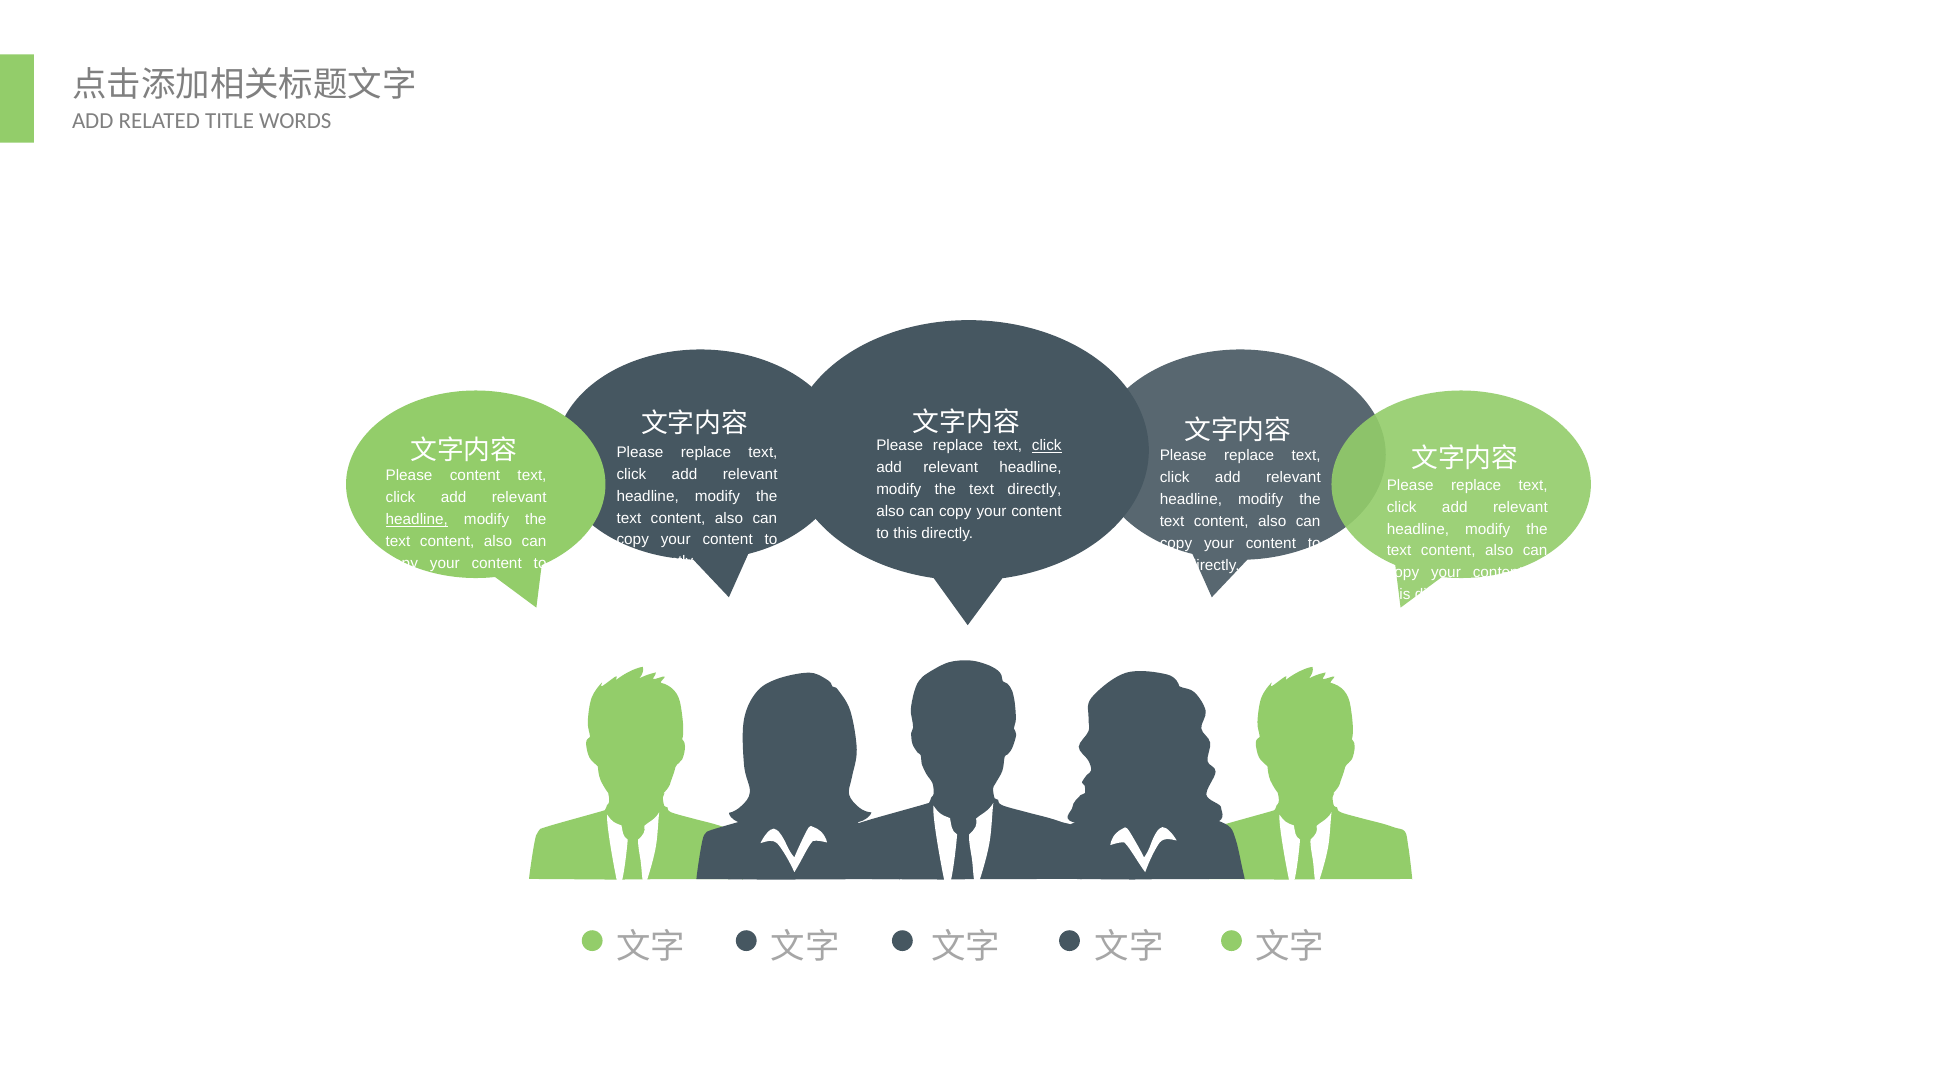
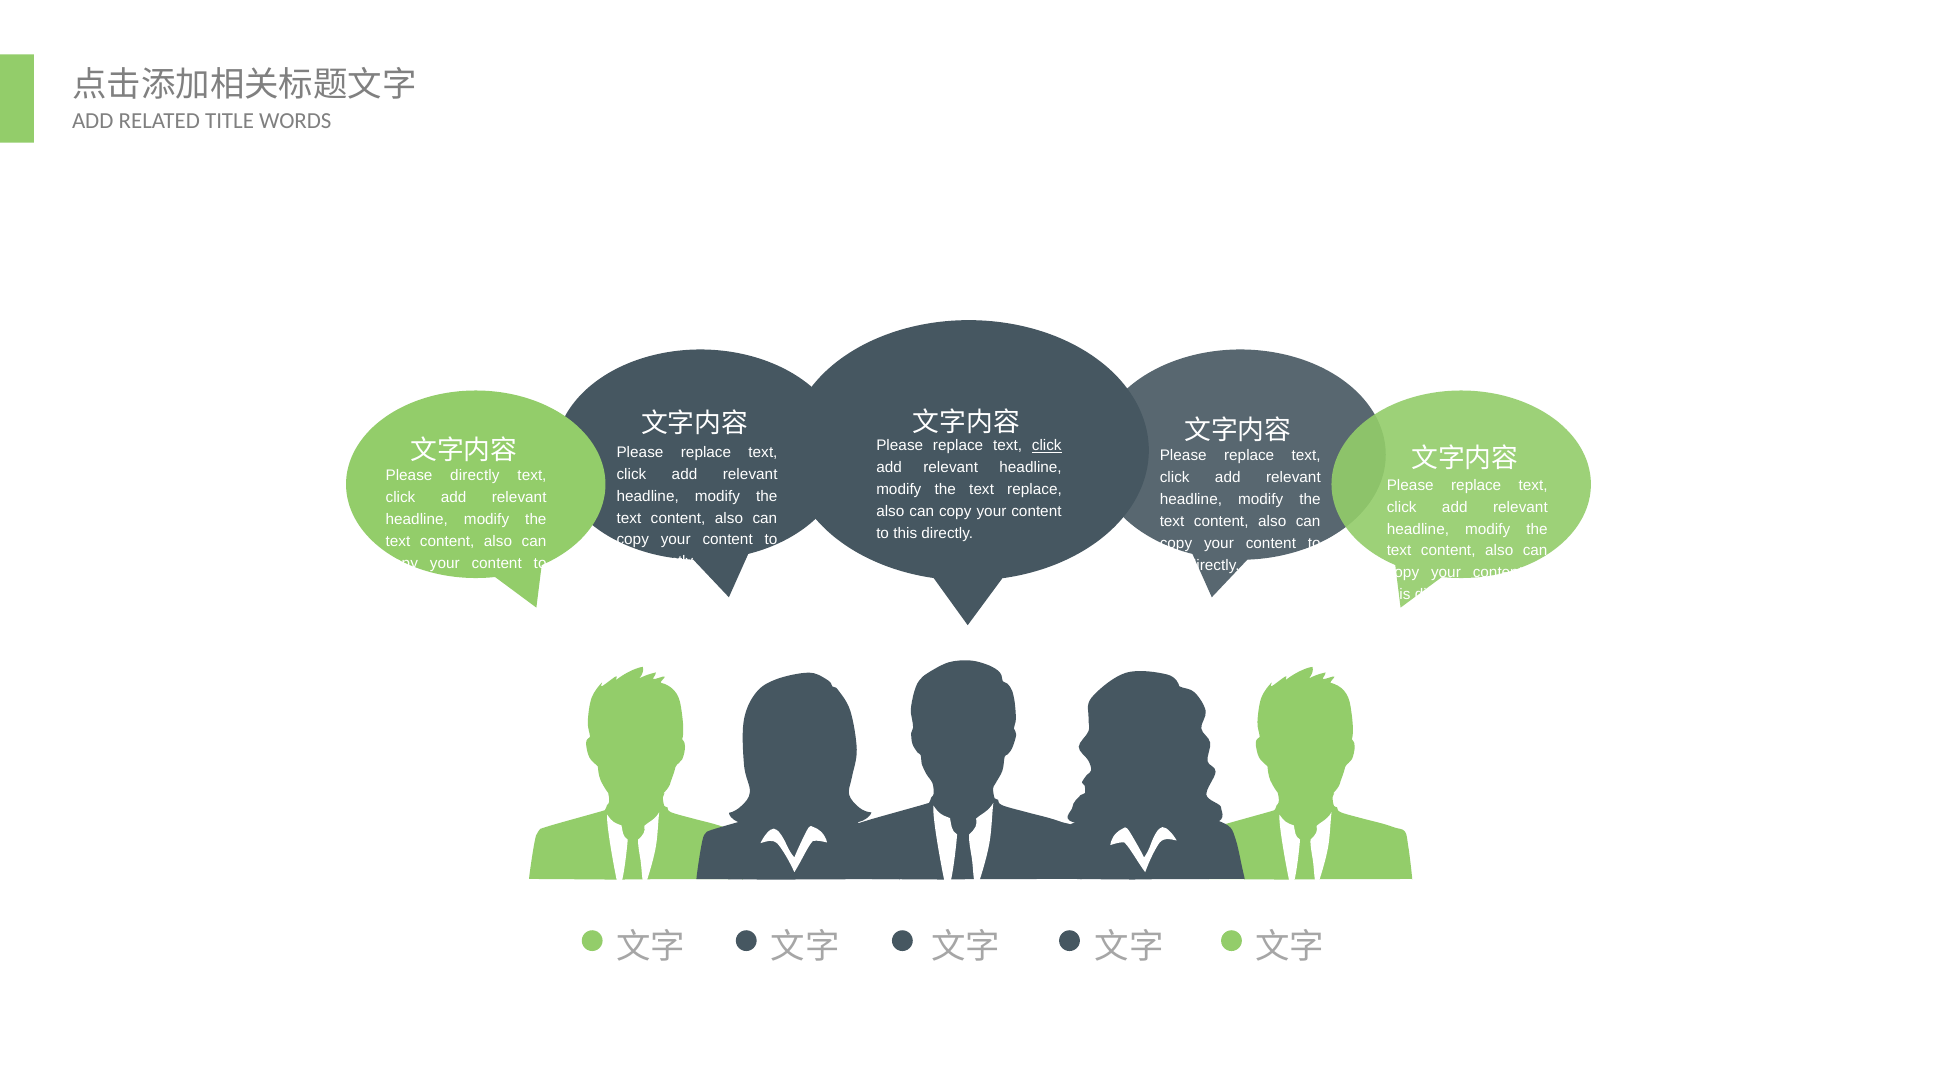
Please content: content -> directly (475, 476)
text directly: directly -> replace (1034, 490)
headline underline: present -> none (417, 520)
